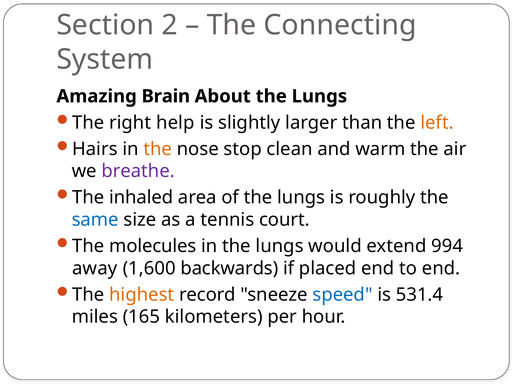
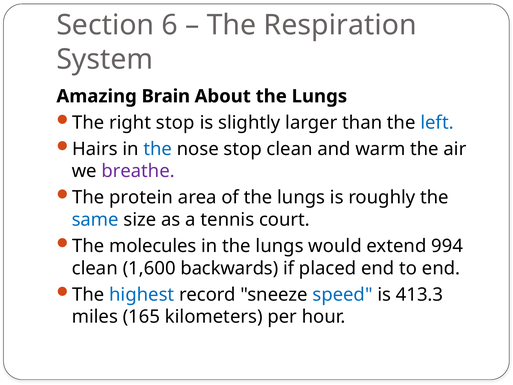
2: 2 -> 6 (170, 25)
Connecting: Connecting -> Respiration (340, 25)
right help: help -> stop (175, 123)
left colour: orange -> blue (437, 123)
the colour: orange -> blue (158, 149)
inhaled: inhaled -> protein (141, 197)
away: away -> clean (95, 268)
highest colour: orange -> blue (142, 294)
531.4: 531.4 -> 413.3 (420, 294)
